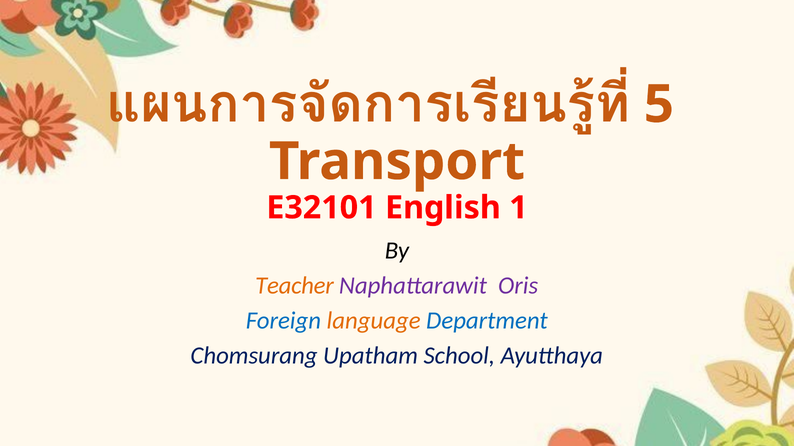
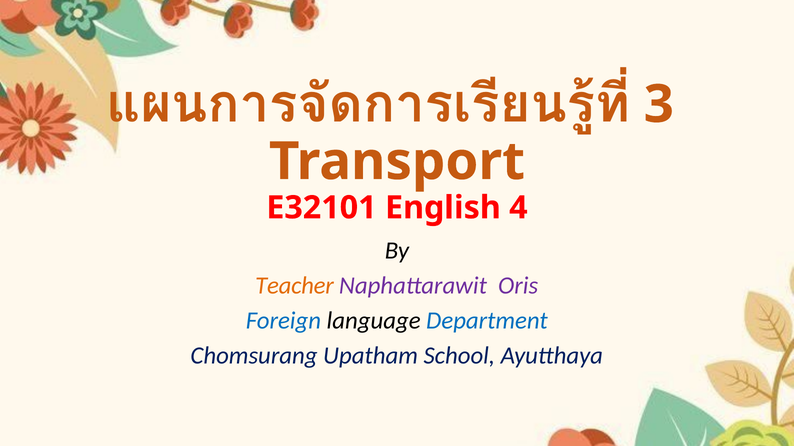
5: 5 -> 3 (659, 105)
1: 1 -> 4 (518, 208)
language colour: orange -> black (374, 321)
